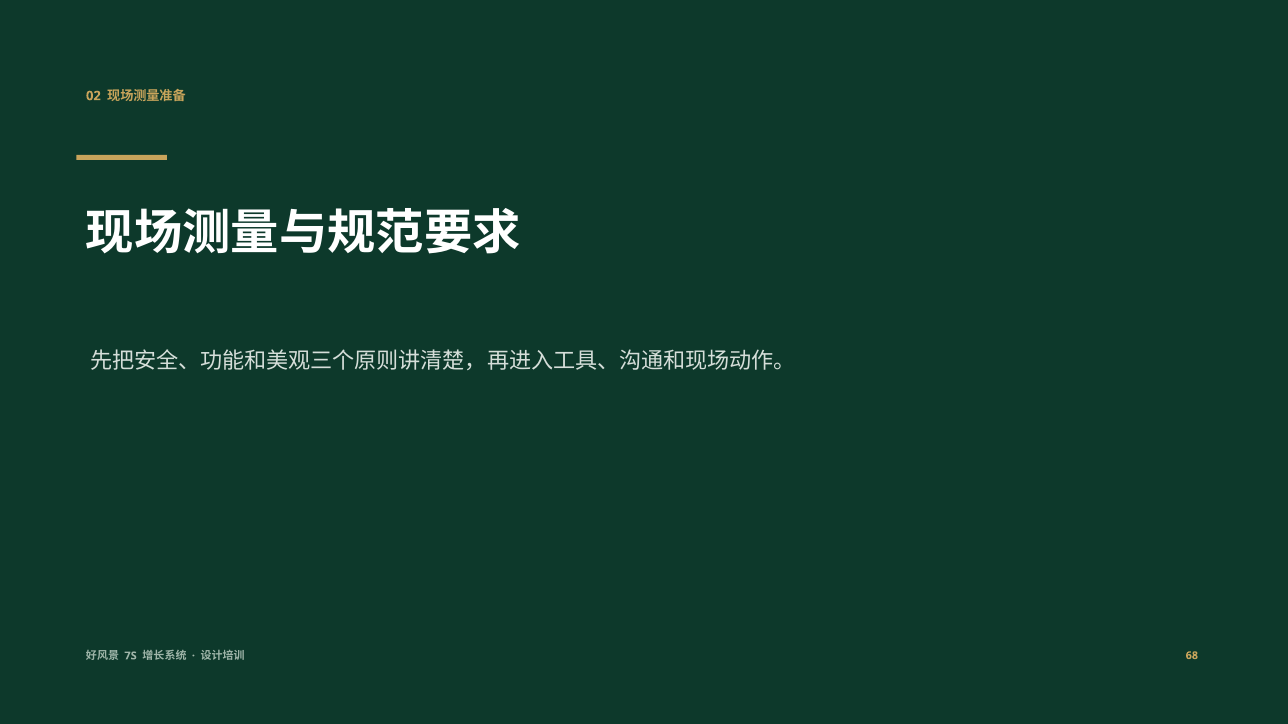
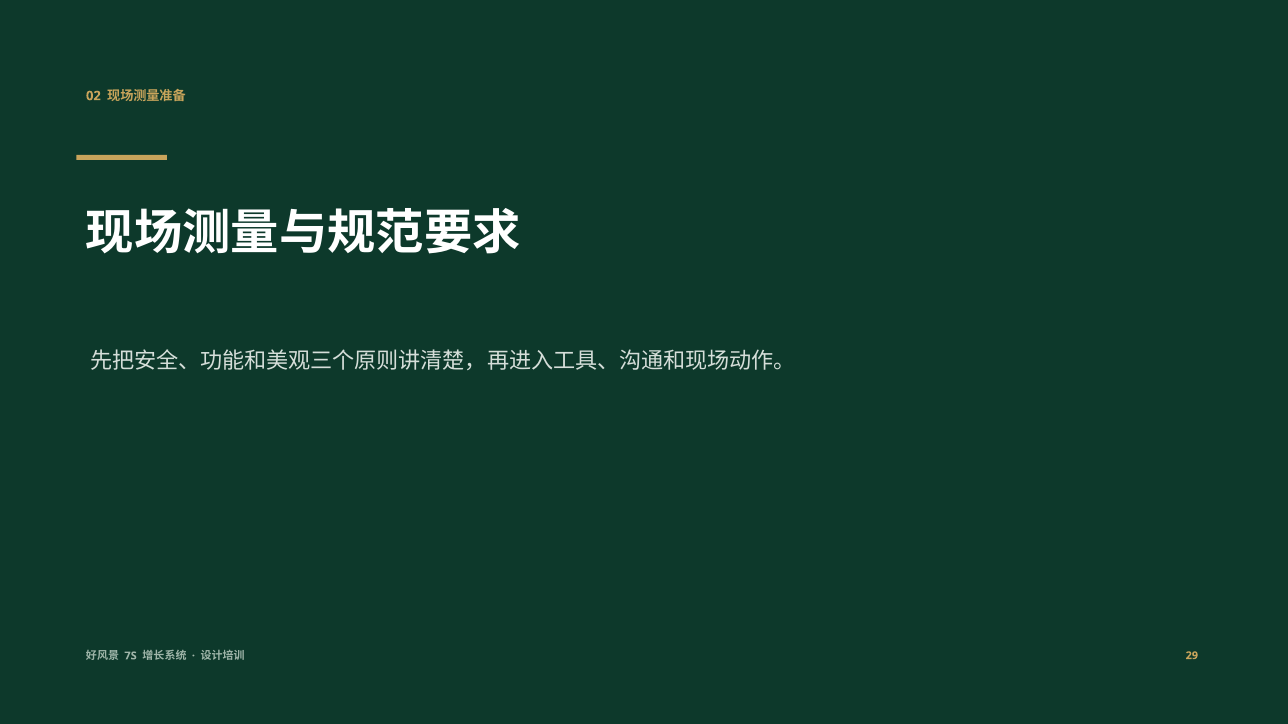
68: 68 -> 29 (1192, 656)
